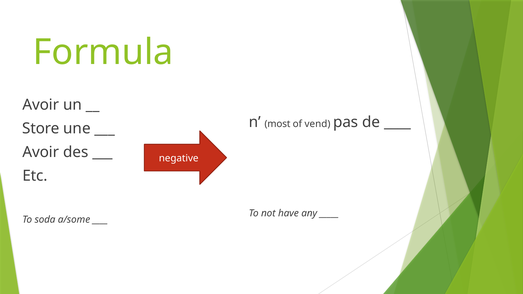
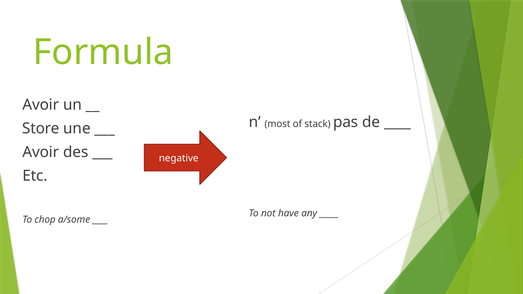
vend: vend -> stack (318, 124)
soda: soda -> chop (45, 220)
